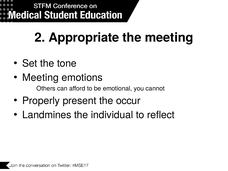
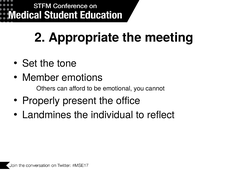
Meeting: Meeting -> Member (41, 78)
occur: occur -> office (128, 101)
